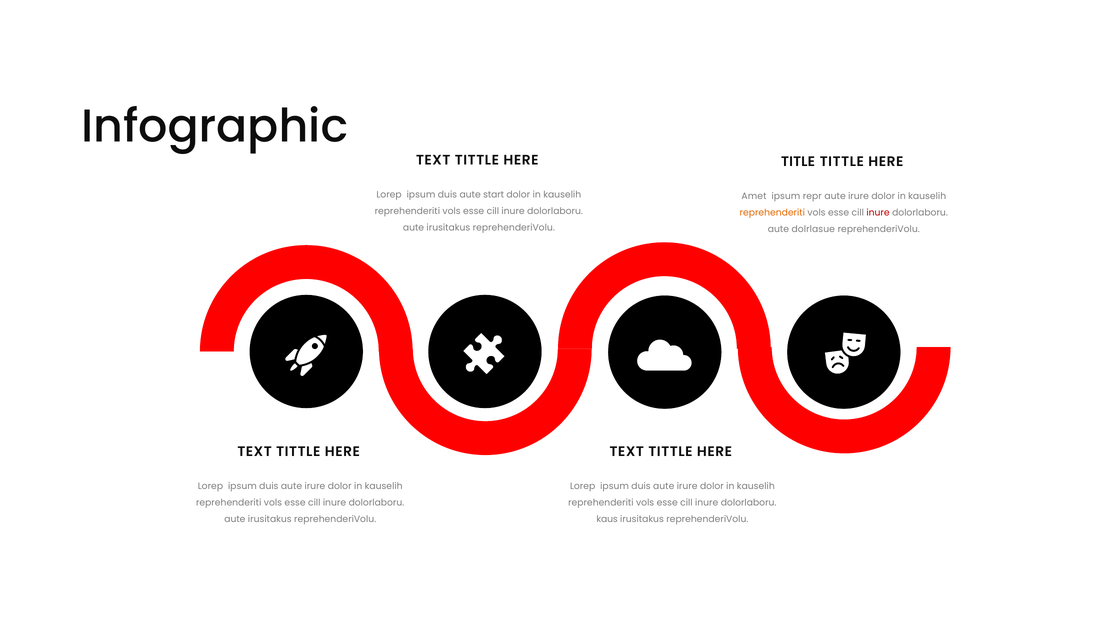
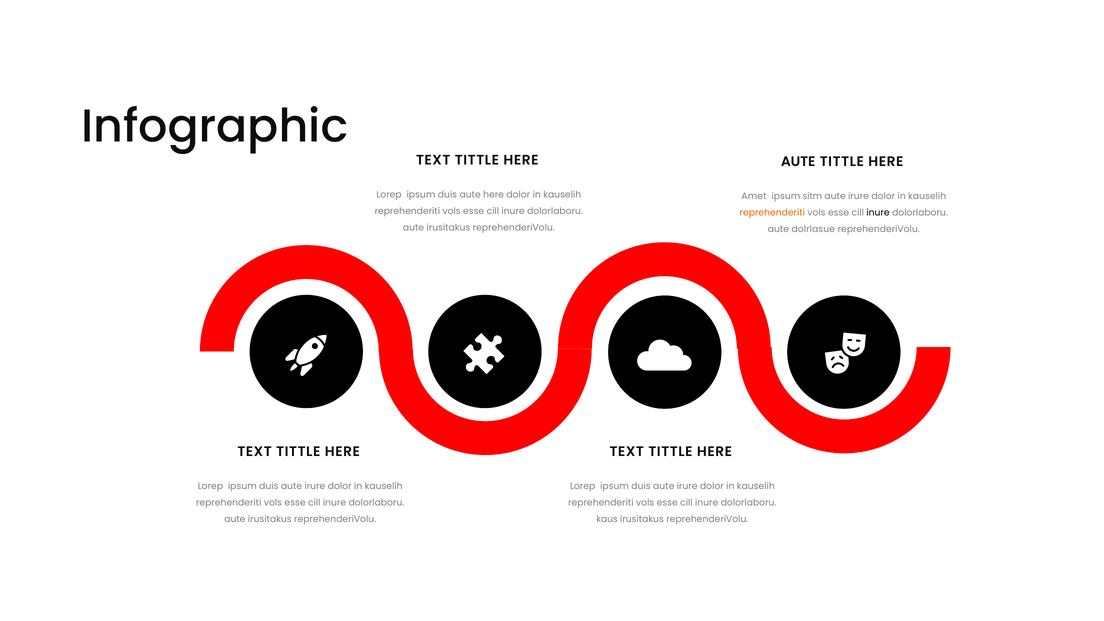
TITLE: TITLE -> AUTE (798, 162)
aute start: start -> here (494, 195)
repr: repr -> sitm (812, 196)
inure colour: red -> black (878, 213)
